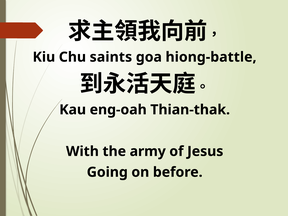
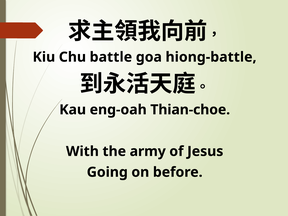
saints: saints -> battle (111, 57)
Thian-thak: Thian-thak -> Thian-choe (190, 110)
